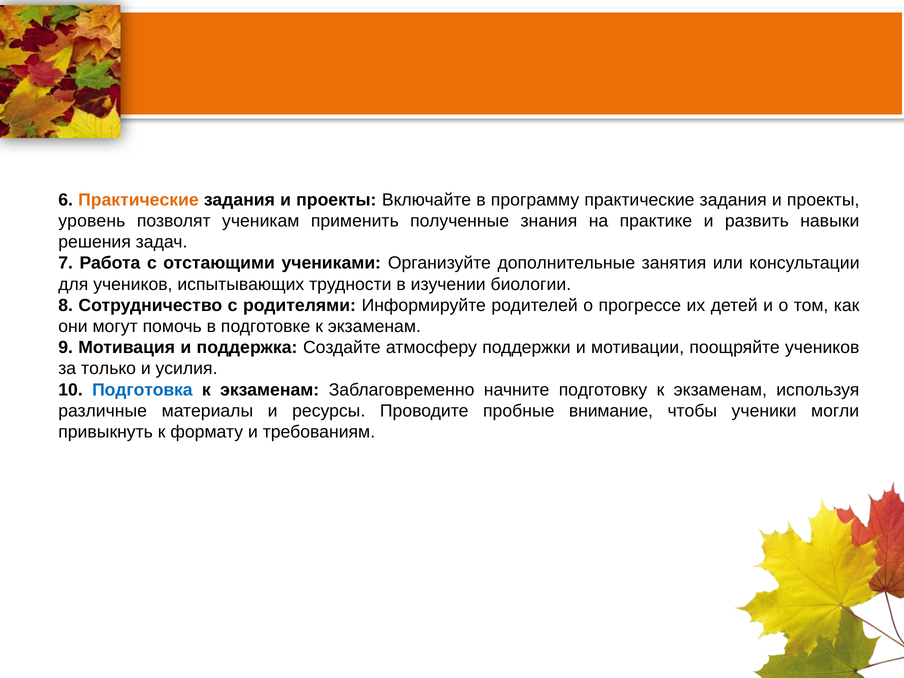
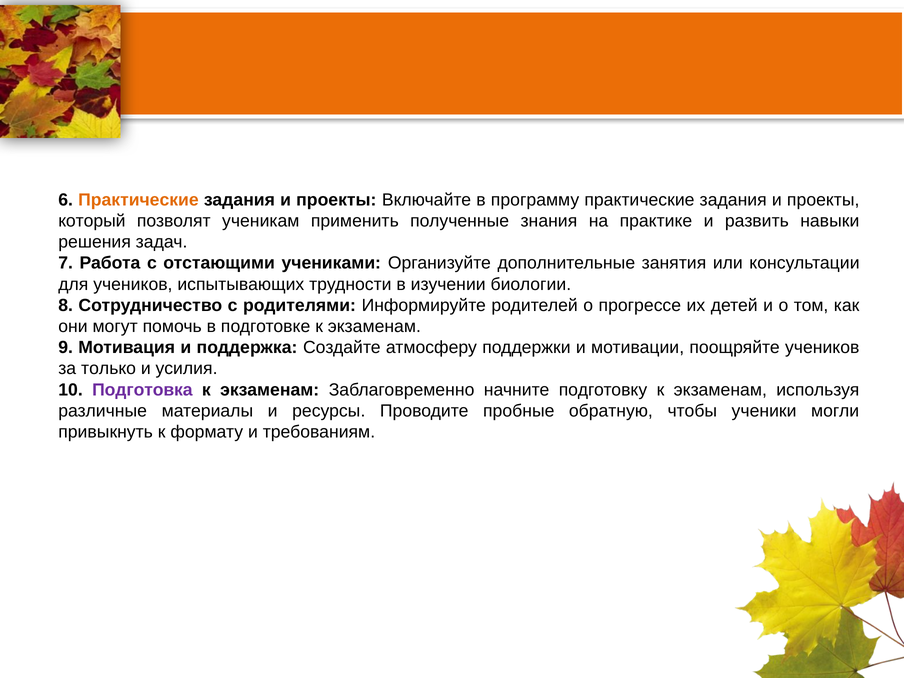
уровень: уровень -> который (92, 221)
Подготовка colour: blue -> purple (142, 390)
внимание: внимание -> обратную (611, 411)
